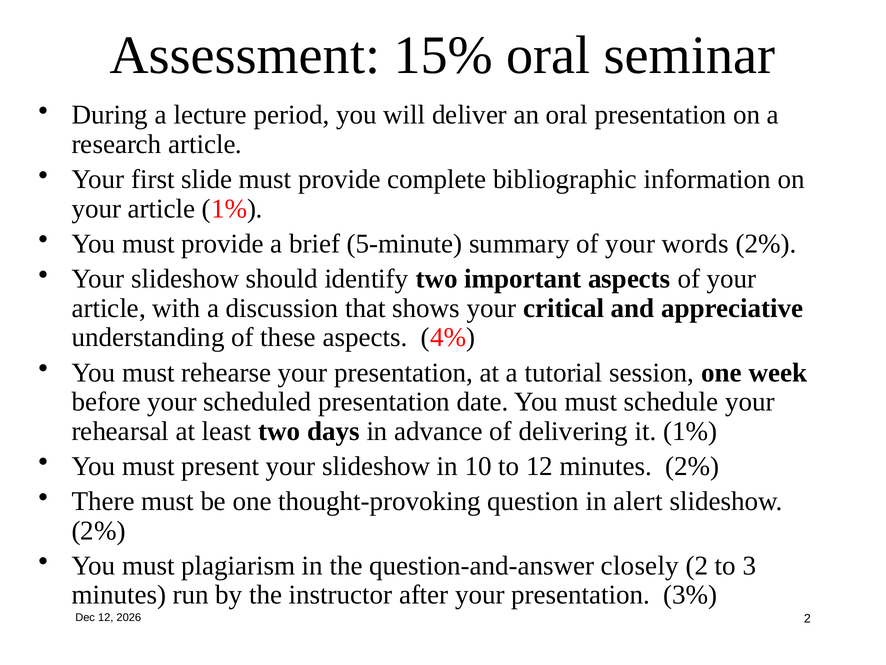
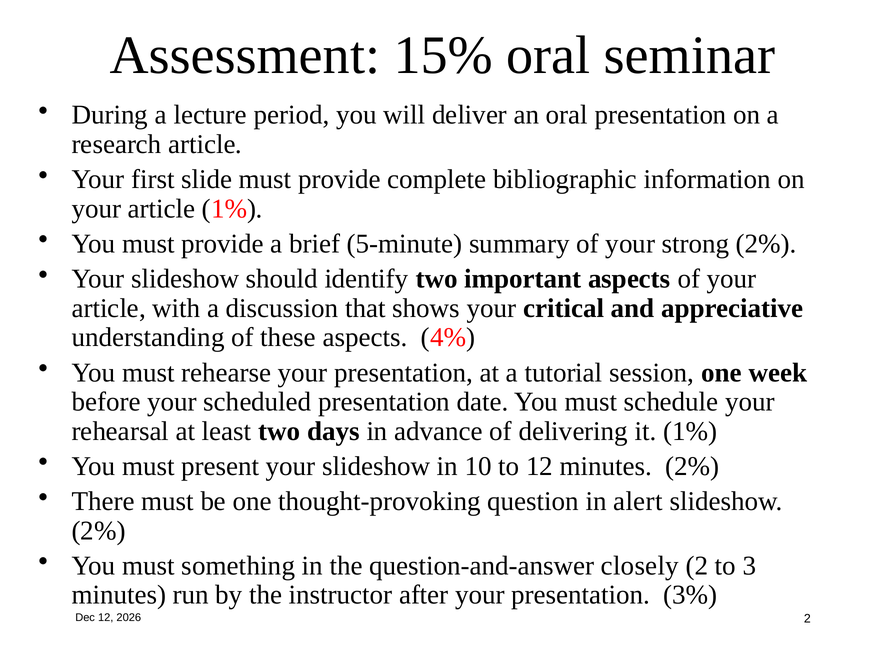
words: words -> strong (695, 244)
plagiarism: plagiarism -> something (238, 565)
